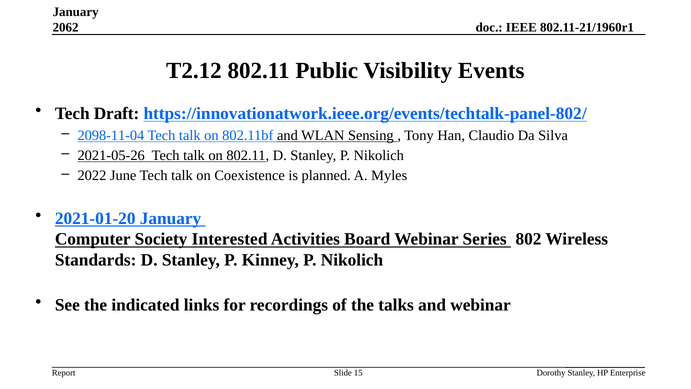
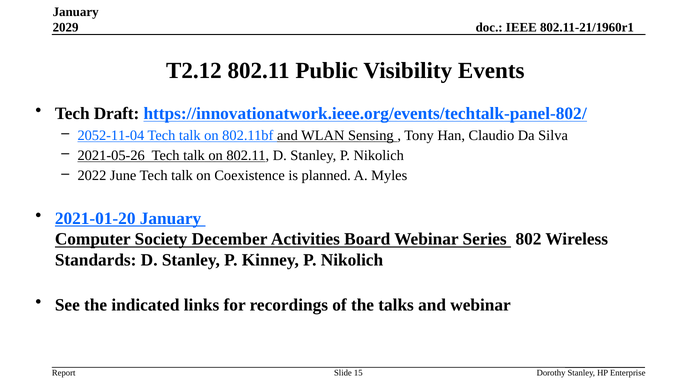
2062: 2062 -> 2029 (66, 28)
2098-11-04: 2098-11-04 -> 2052-11-04 (111, 135)
Interested: Interested -> December (230, 239)
